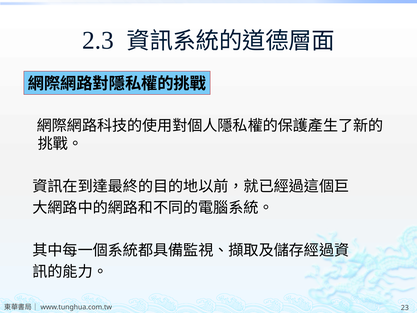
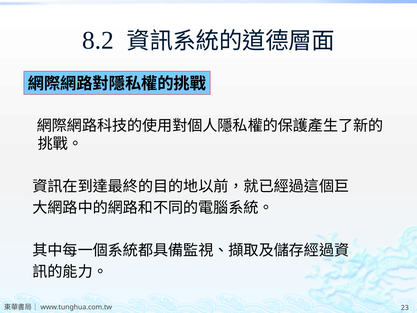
2.3: 2.3 -> 8.2 (98, 40)
